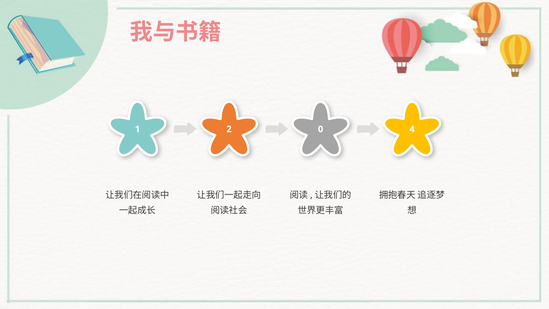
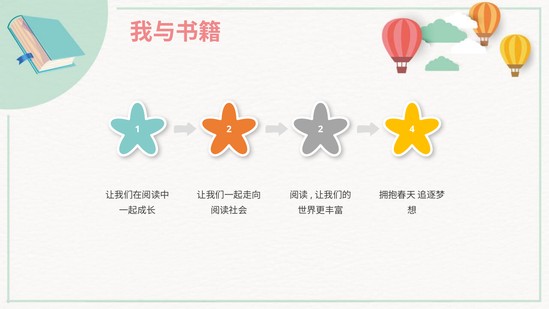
2 0: 0 -> 2 (321, 129)
